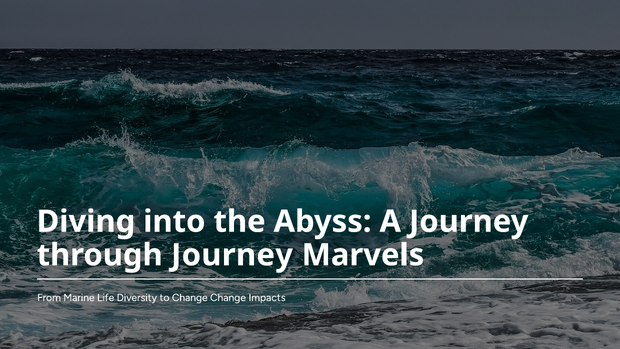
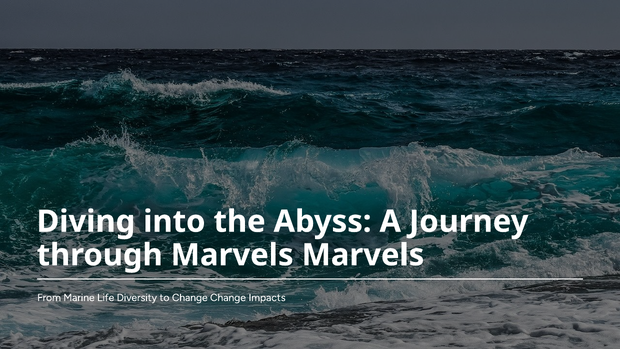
through Journey: Journey -> Marvels (232, 255)
